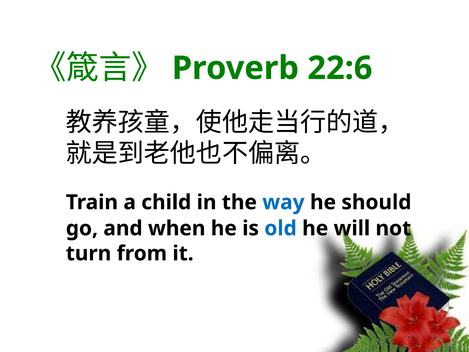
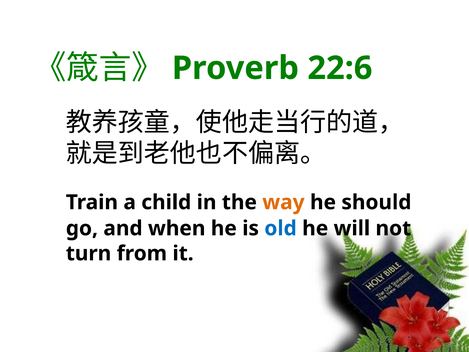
way colour: blue -> orange (283, 202)
